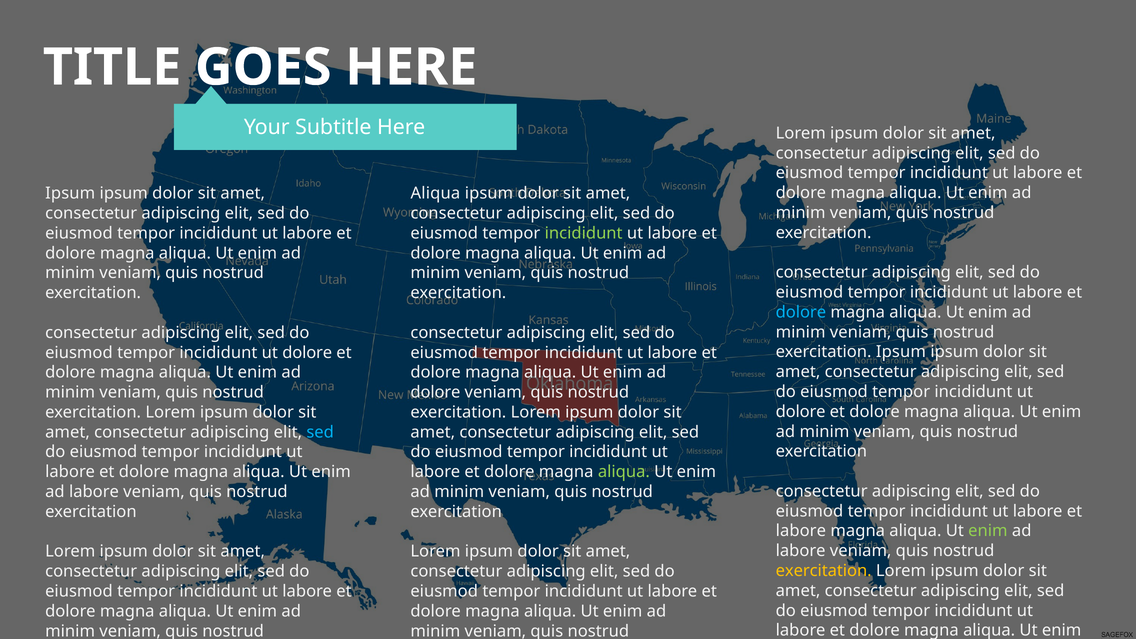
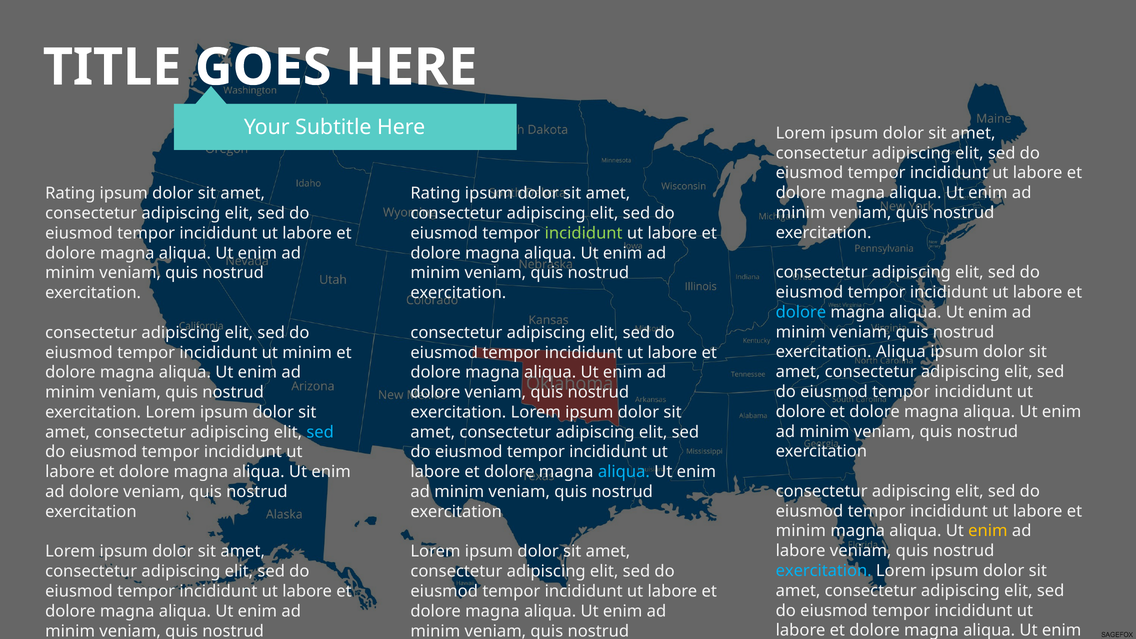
Ipsum: Ipsum -> Rating (70, 193)
Aliqua: Aliqua -> Rating (436, 193)
exercitation Ipsum: Ipsum -> Aliqua (901, 352)
dolore: dolore -> minim (307, 353)
aliqua colour: light green -> light blue (624, 472)
labore: labore -> dolore (94, 492)
labore: labore -> minim (801, 531)
enim colour: light green -> yellow (988, 531)
exercitation colour: yellow -> light blue (824, 571)
